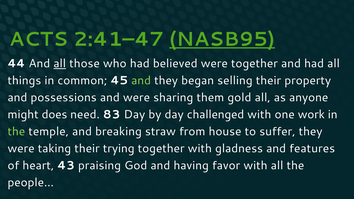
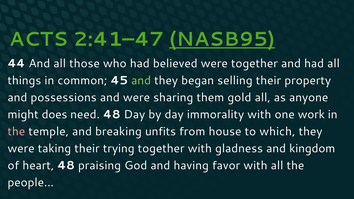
all underline: present -> none (60, 64)
need 83: 83 -> 48 (112, 115)
challenged: challenged -> immorality (216, 115)
the colour: light green -> pink (16, 132)
straw: straw -> unfits (161, 132)
suffer: suffer -> which (277, 132)
features: features -> kingdom (312, 149)
heart 43: 43 -> 48 (66, 166)
